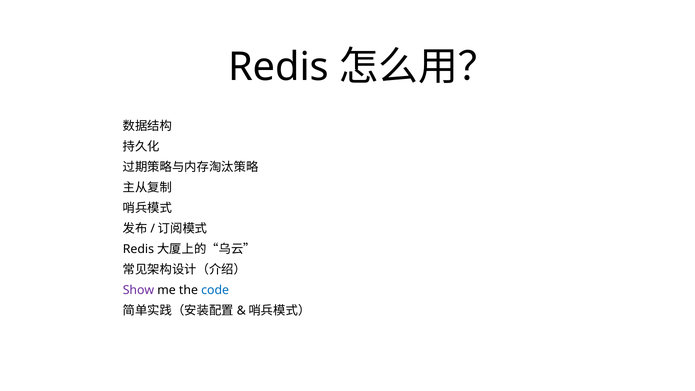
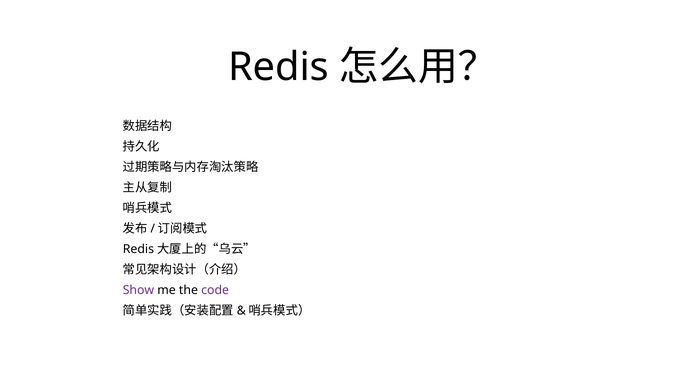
code colour: blue -> purple (215, 290)
